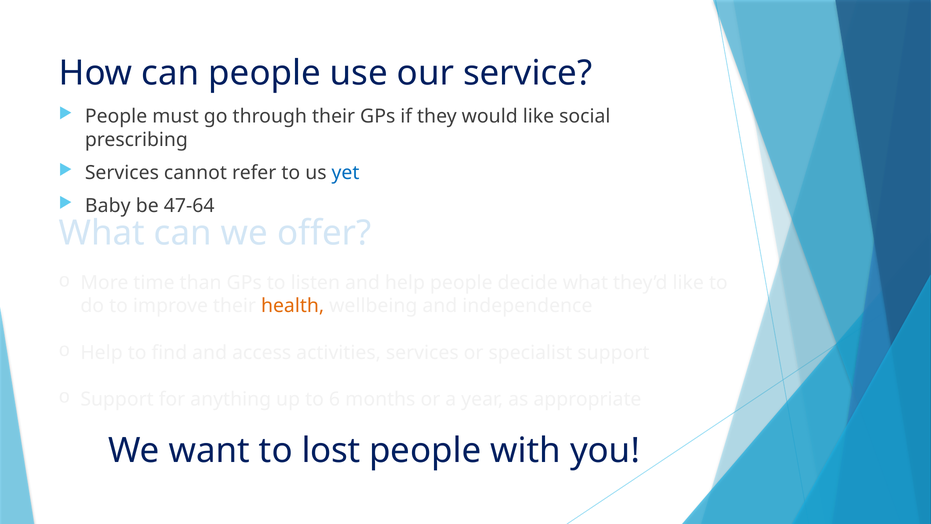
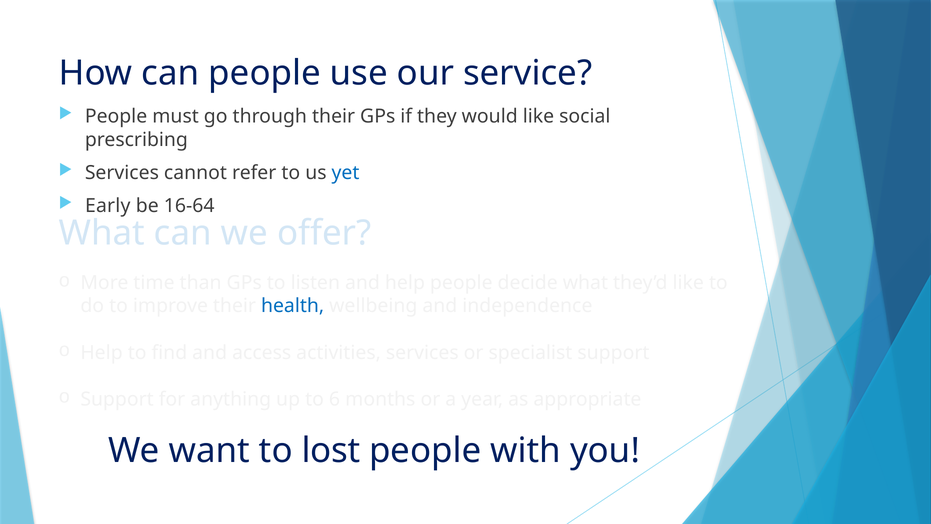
Baby: Baby -> Early (108, 206)
47-64: 47-64 -> 16-64 (189, 206)
health colour: orange -> blue (293, 306)
